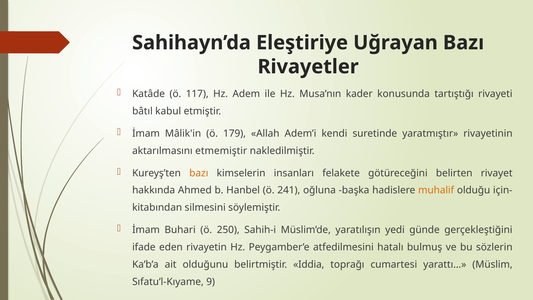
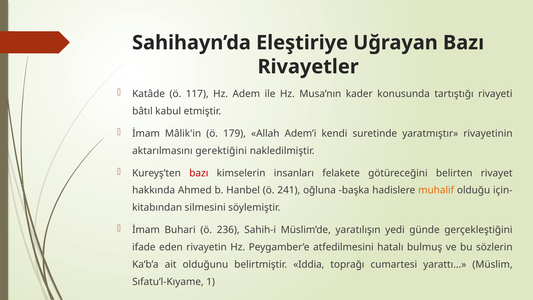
etmemiştir: etmemiştir -> gerektiğini (221, 151)
bazı colour: orange -> red (199, 173)
250: 250 -> 236 (228, 230)
9: 9 -> 1 (211, 282)
